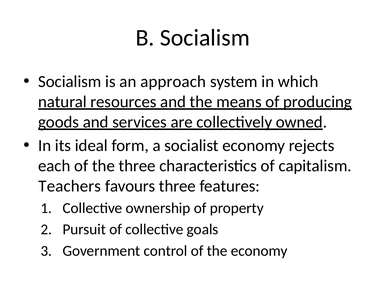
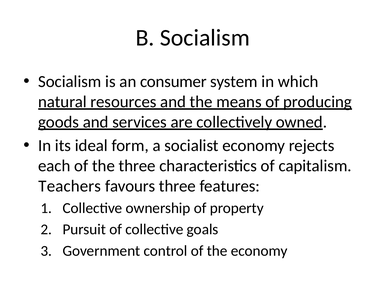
approach: approach -> consumer (173, 82)
